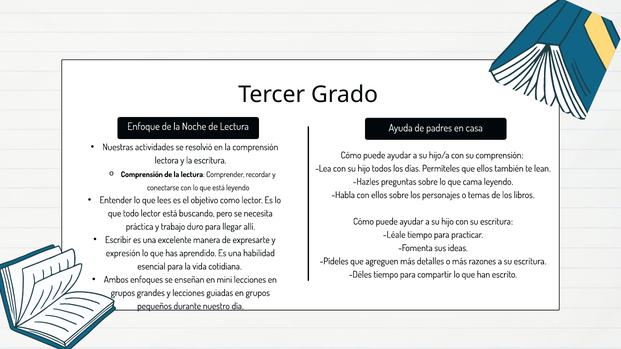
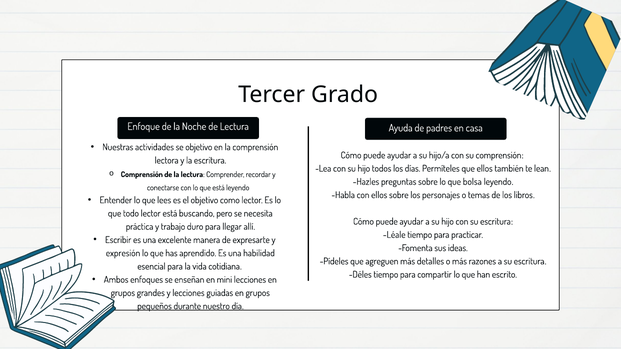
se resolvió: resolvió -> objetivo (199, 147)
cama: cama -> bolsa (472, 182)
